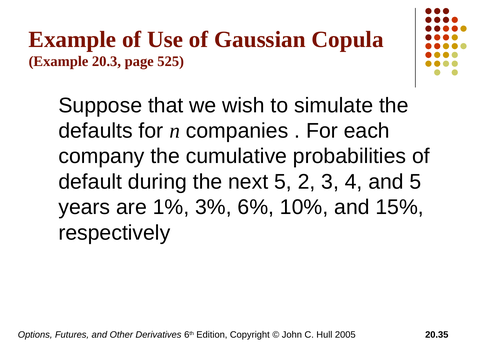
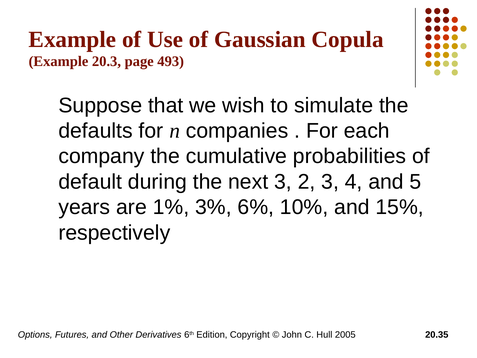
525: 525 -> 493 (171, 61)
next 5: 5 -> 3 (283, 182)
